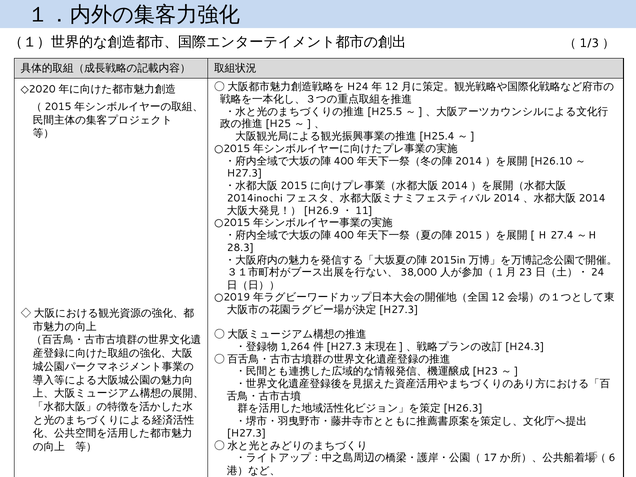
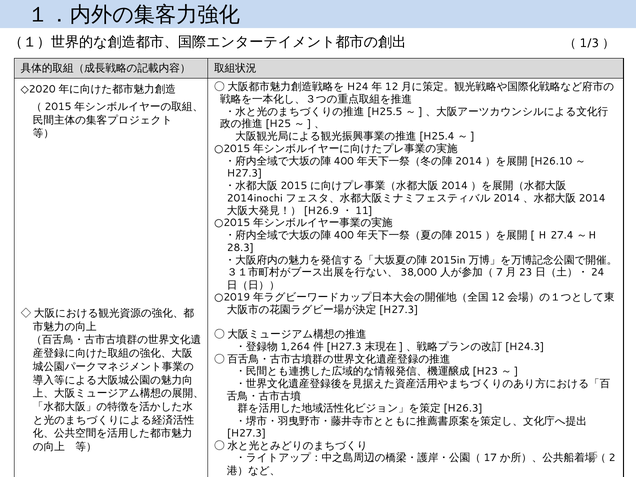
1: 1 -> 7 (499, 272)
6: 6 -> 2 (612, 458)
